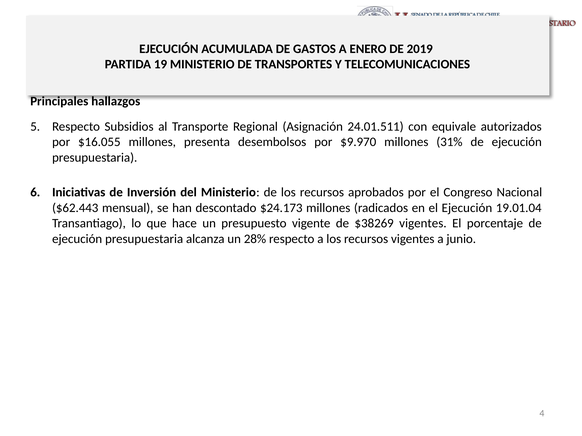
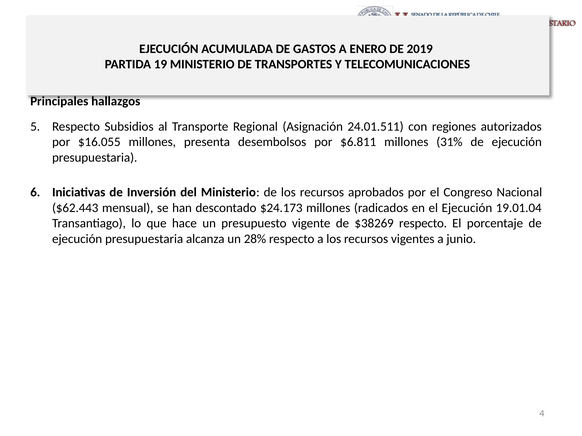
equivale: equivale -> regiones (454, 127)
$9.970: $9.970 -> $6.811 (358, 142)
$38269 vigentes: vigentes -> respecto (423, 224)
